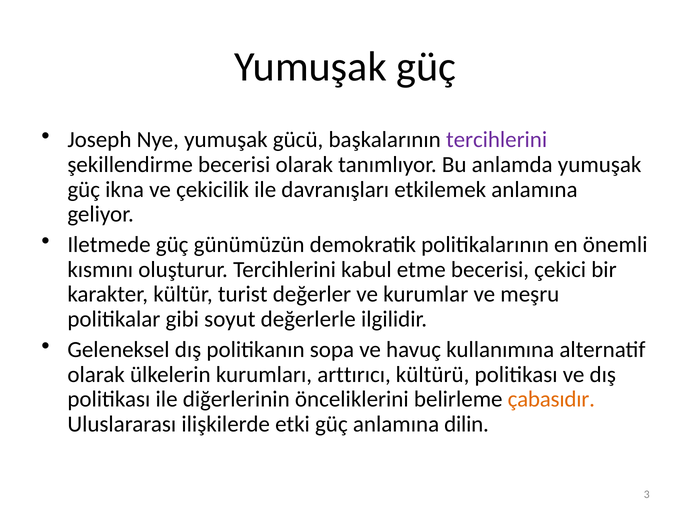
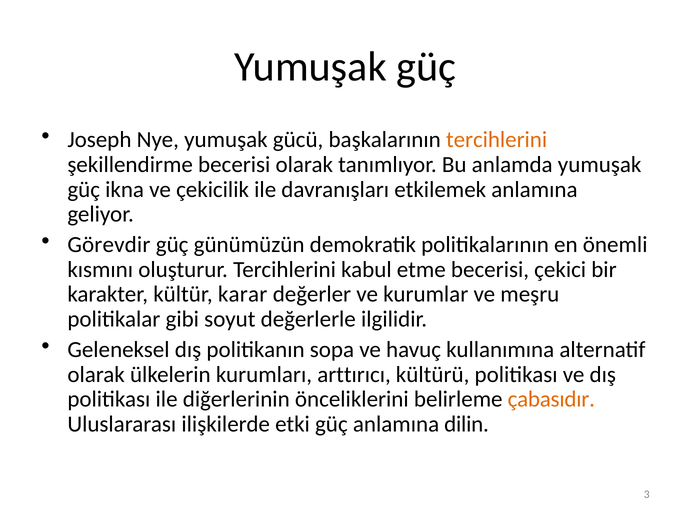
tercihlerini colour: purple -> orange (497, 140)
Iletmede: Iletmede -> Görevdir (109, 245)
turist: turist -> karar (243, 295)
